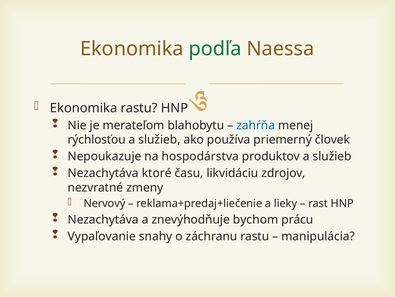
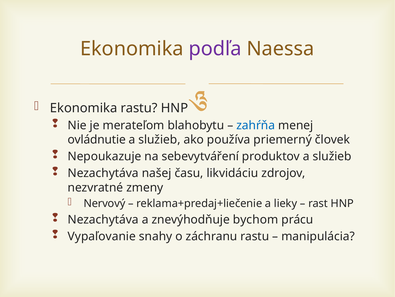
podľa colour: green -> purple (215, 49)
rýchlosťou: rýchlosťou -> ovládnutie (97, 139)
hospodárstva: hospodárstva -> sebevytváření (200, 156)
ktoré: ktoré -> našej (157, 173)
